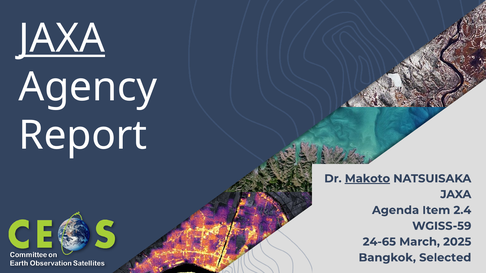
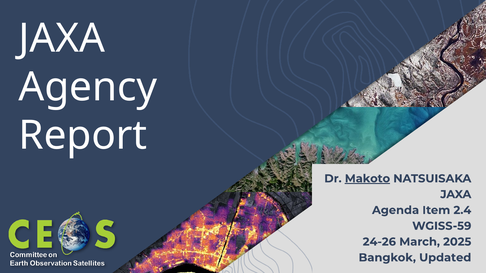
JAXA underline: present -> none (62, 39)
24-65: 24-65 -> 24-26 (379, 242)
Selected: Selected -> Updated (445, 258)
